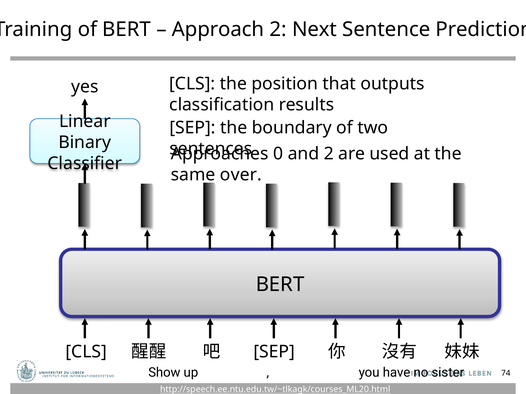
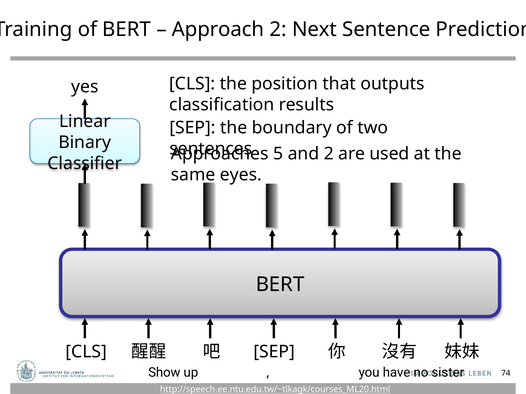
0: 0 -> 5 (278, 154)
over: over -> eyes (241, 175)
